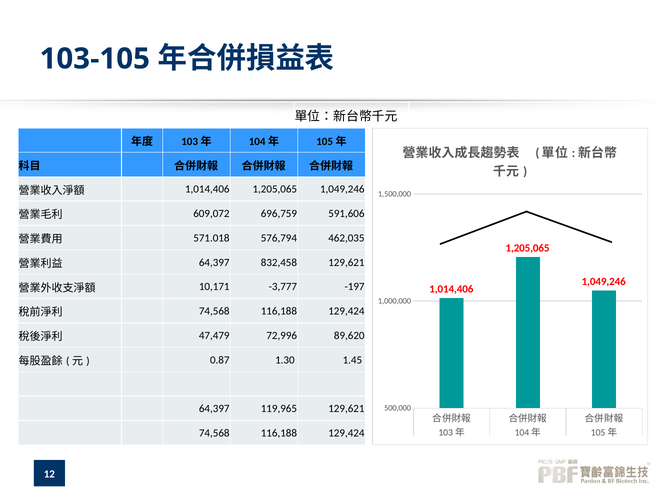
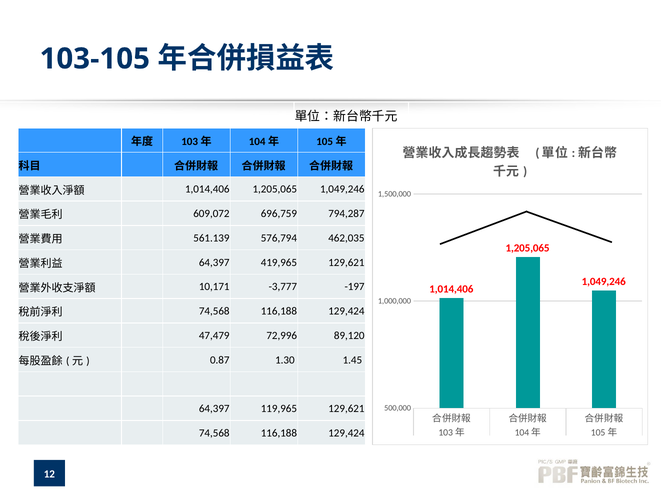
591,606: 591,606 -> 794,287 (346, 214)
571.018: 571.018 -> 561.139 (211, 238)
832,458: 832,458 -> 419,965 (279, 263)
89,620: 89,620 -> 89,120 (349, 336)
